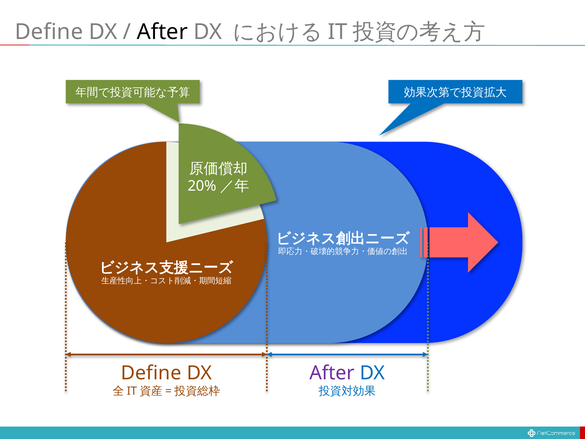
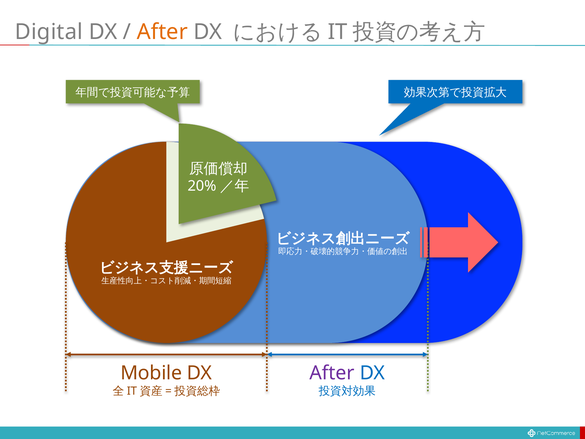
Define: Define -> Digital (49, 32)
After colour: black -> orange (162, 32)
Define: Define -> Mobile (151, 373)
